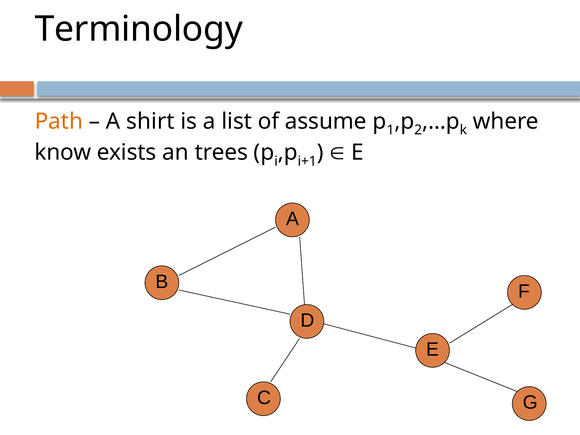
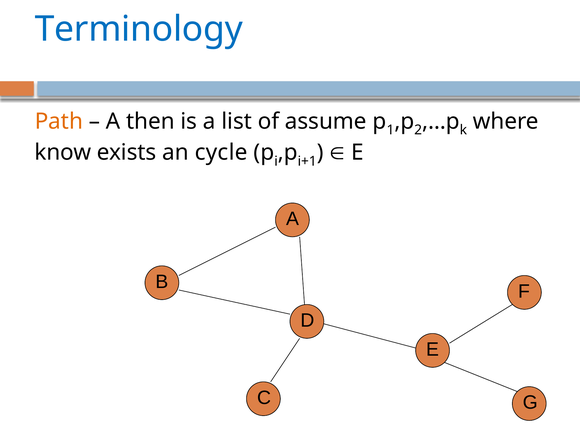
Terminology colour: black -> blue (139, 29)
shirt: shirt -> then (150, 121)
trees: trees -> cycle (221, 152)
